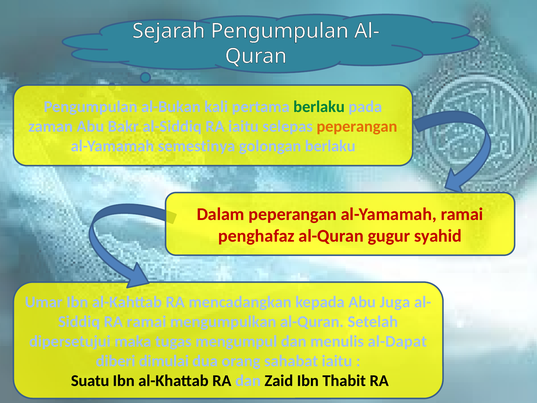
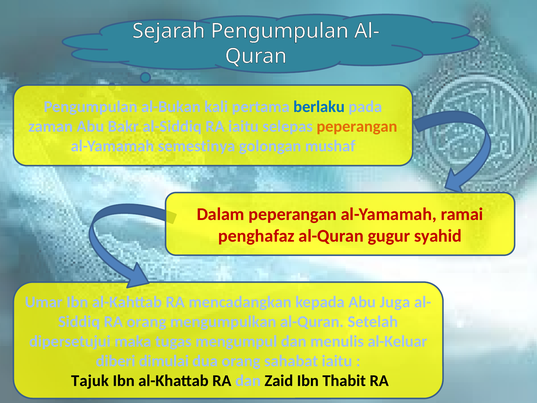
berlaku colour: green -> blue (319, 107)
golongan berlaku: berlaku -> mushaf (330, 146)
RA ramai: ramai -> orang (146, 322)
al-Dapat: al-Dapat -> al-Keluar (397, 341)
Suatu: Suatu -> Tajuk (90, 381)
